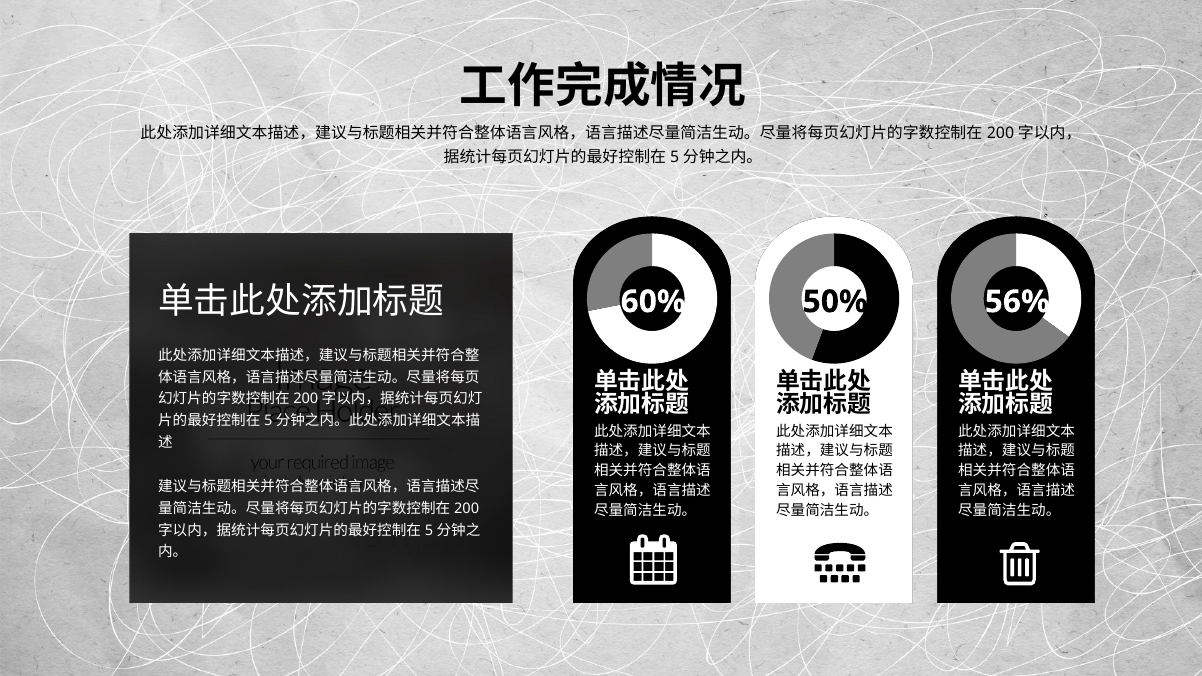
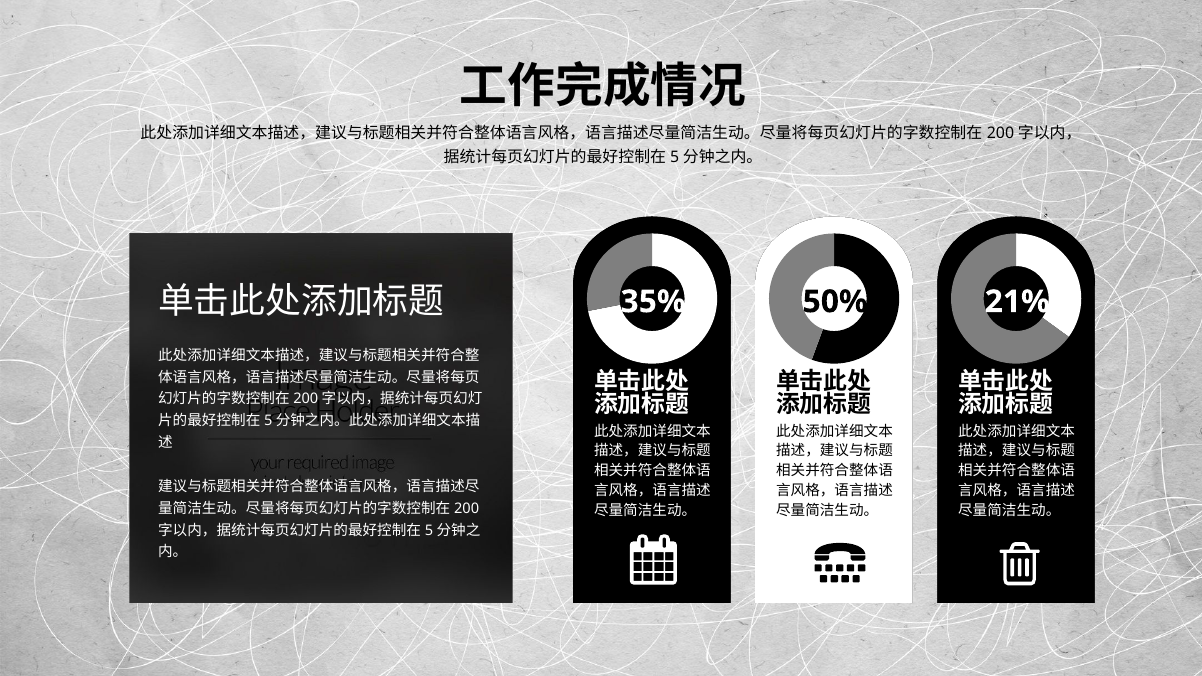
56%: 56% -> 21% (1017, 302)
60%: 60% -> 35% (653, 302)
